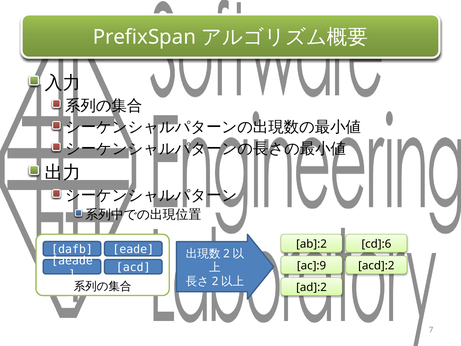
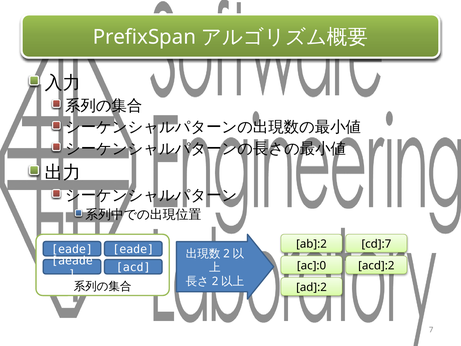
cd]:6: cd]:6 -> cd]:7 (376, 244)
dafb: dafb -> eade (72, 249)
ac]:9: ac]:9 -> ac]:0 (312, 265)
